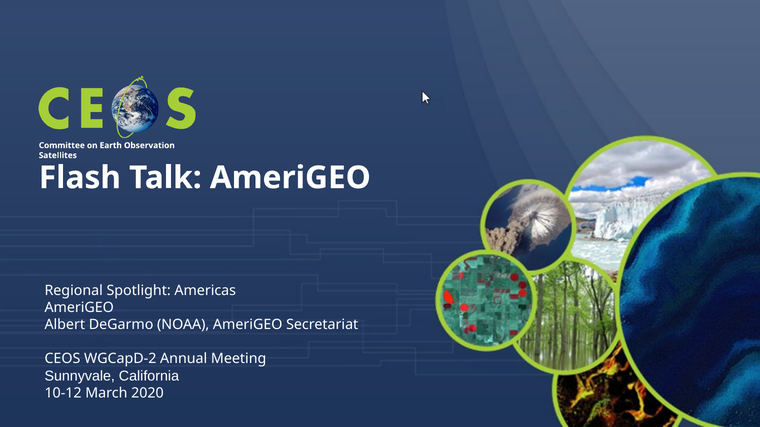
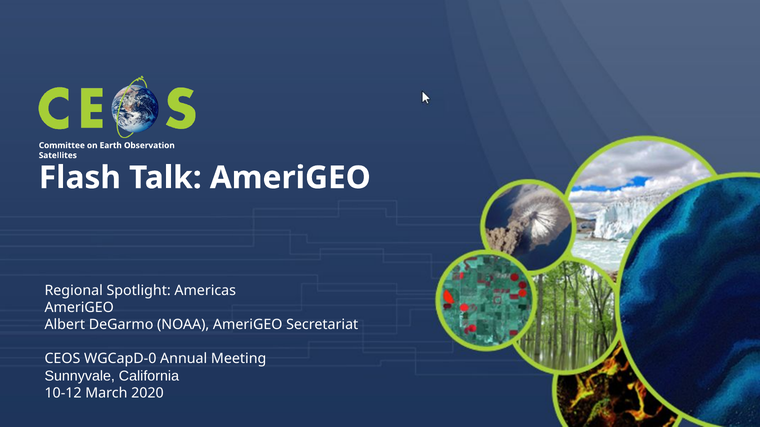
WGCapD-2: WGCapD-2 -> WGCapD-0 (120, 359)
